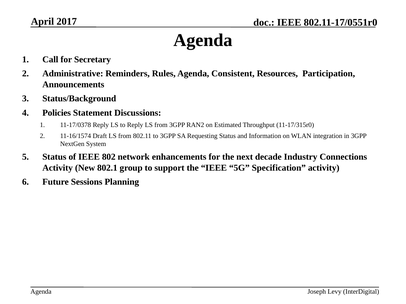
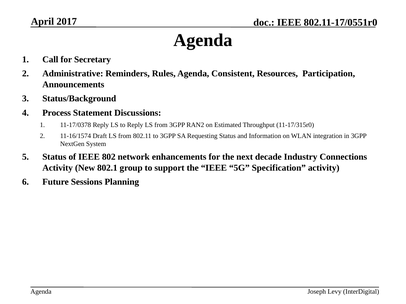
Policies: Policies -> Process (57, 113)
